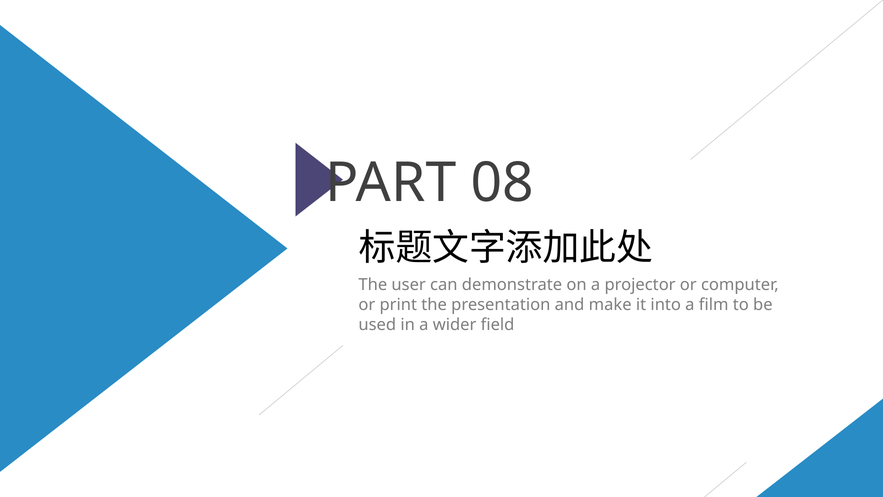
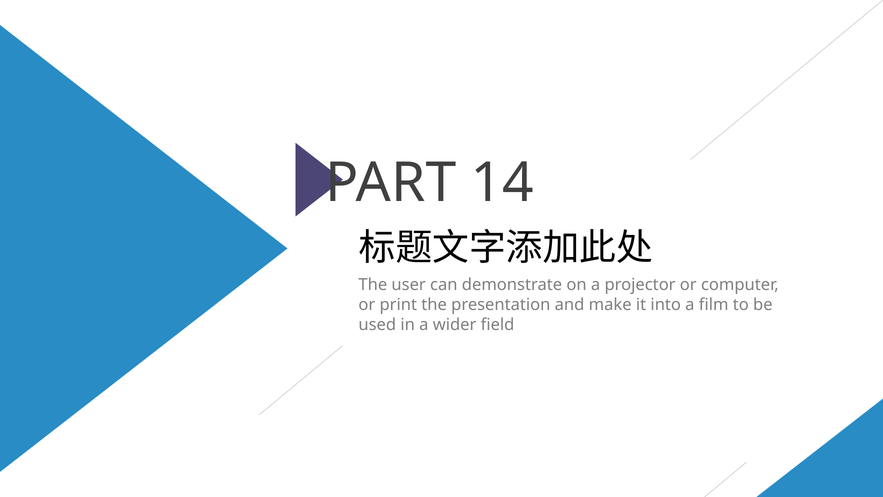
08: 08 -> 14 (502, 183)
